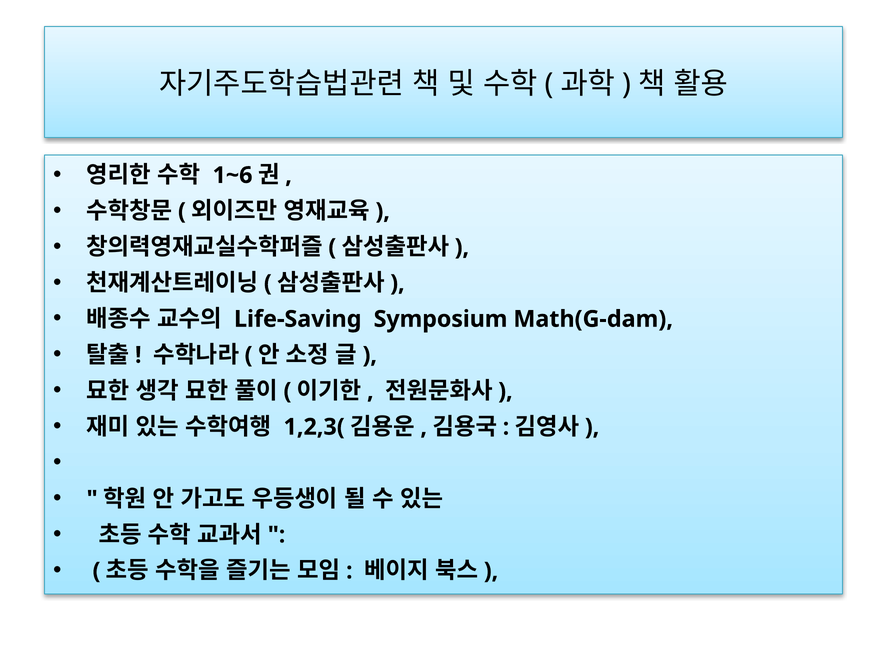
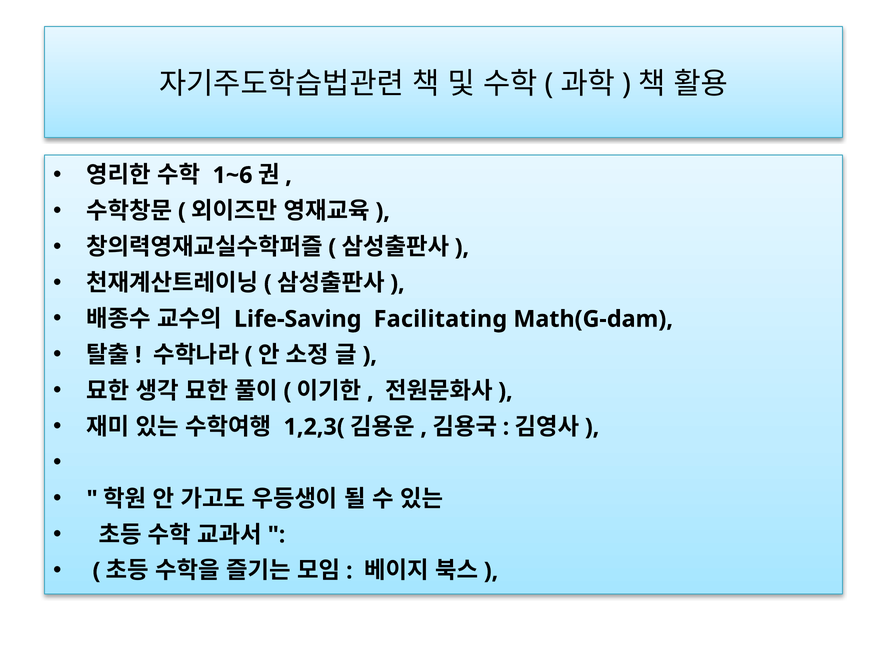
Symposium: Symposium -> Facilitating (440, 319)
